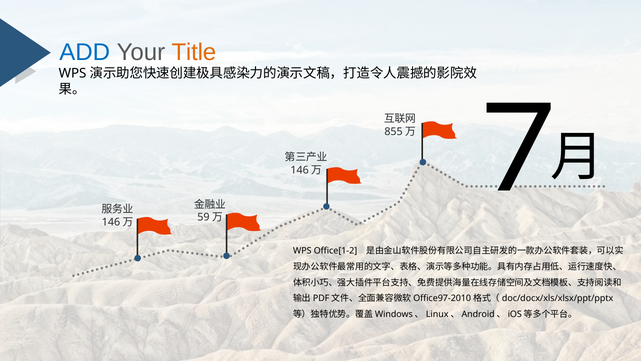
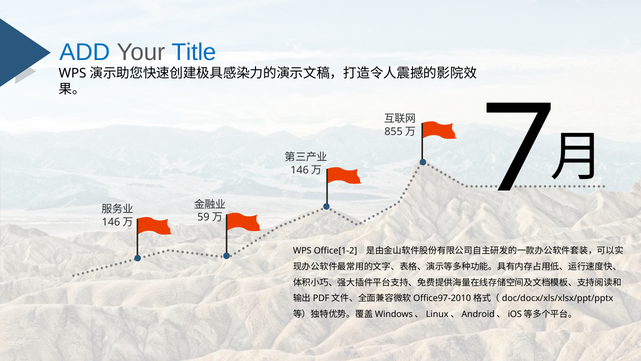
Title colour: orange -> blue (194, 52)
